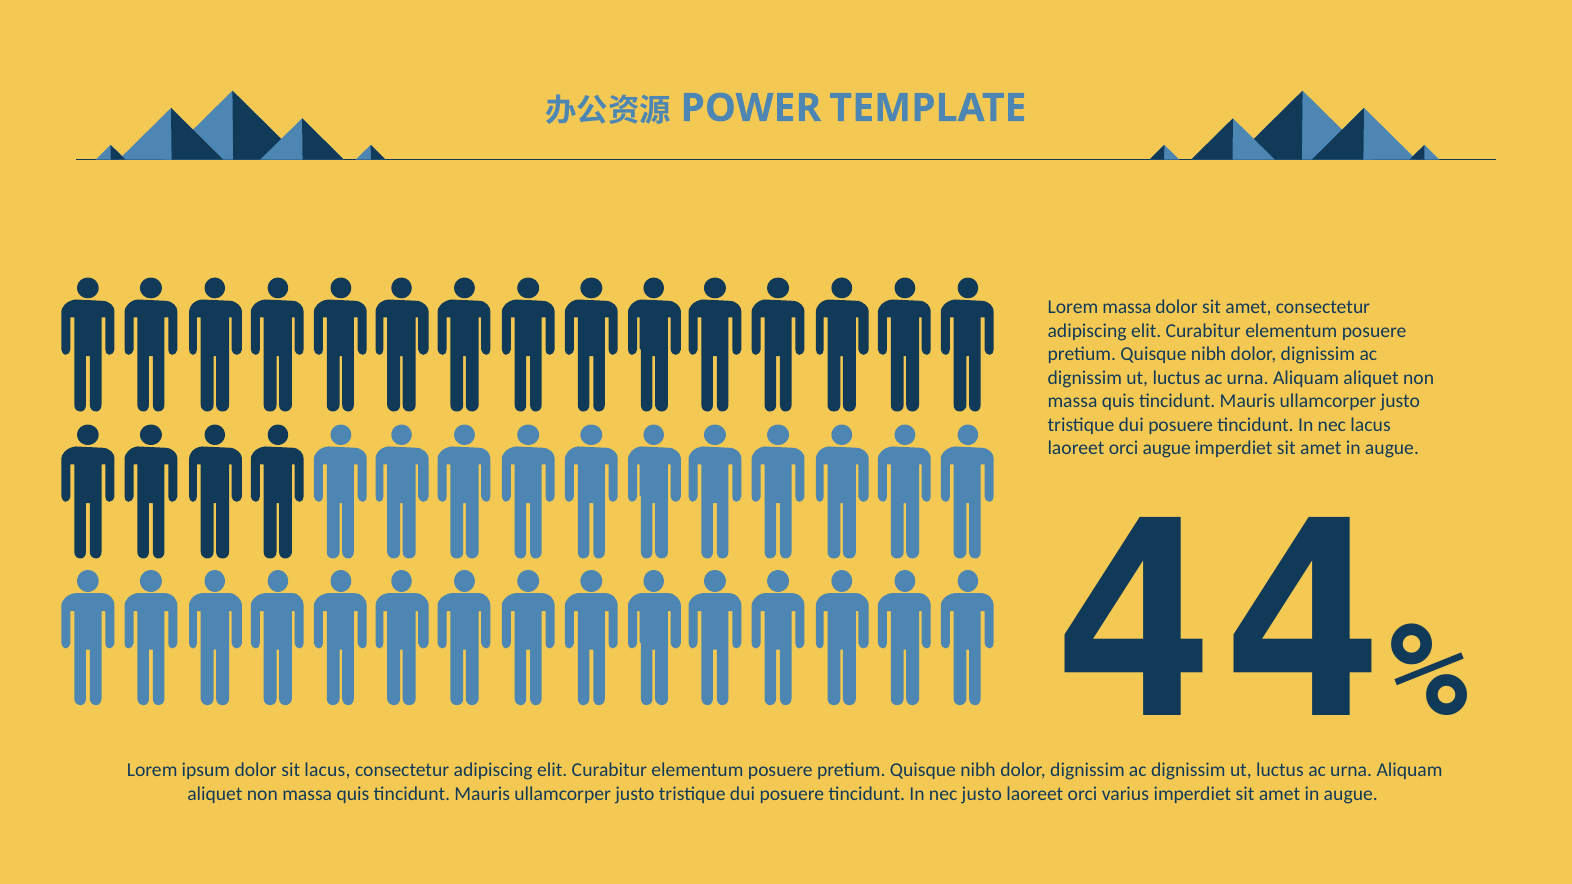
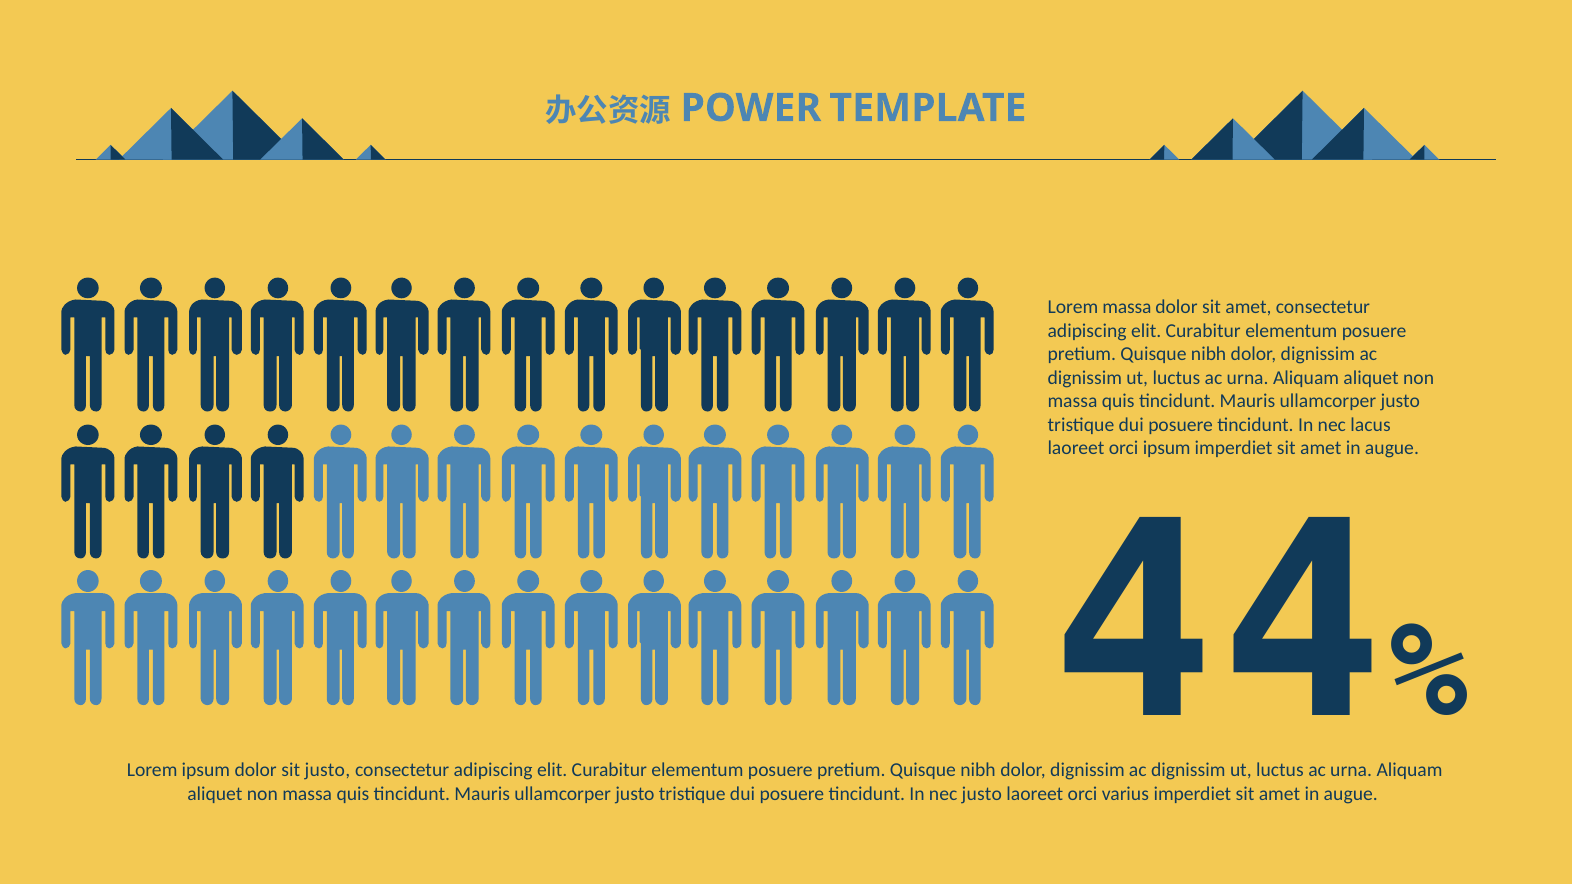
orci augue: augue -> ipsum (1167, 449)
sit lacus: lacus -> justo (327, 770)
